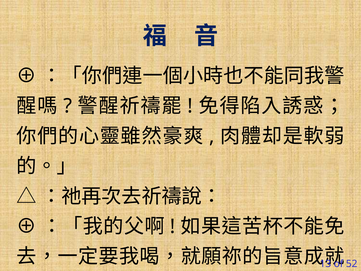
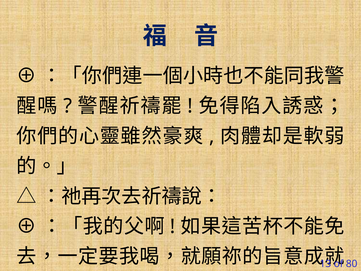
52: 52 -> 80 (352, 263)
